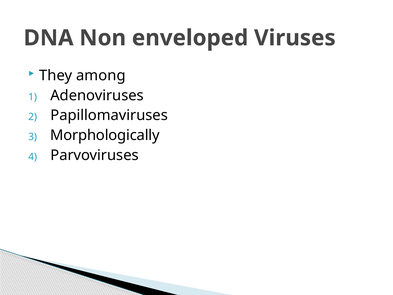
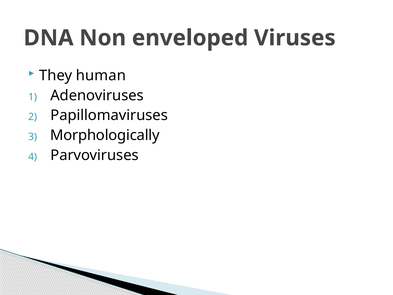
among: among -> human (101, 75)
